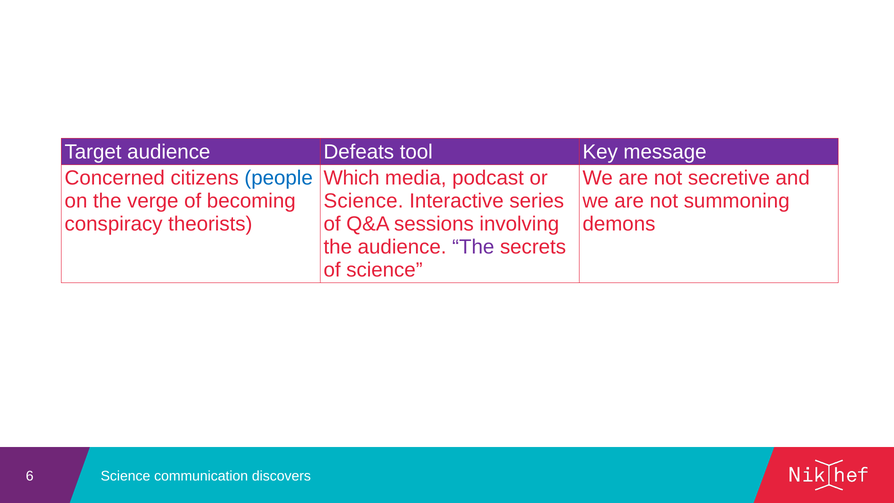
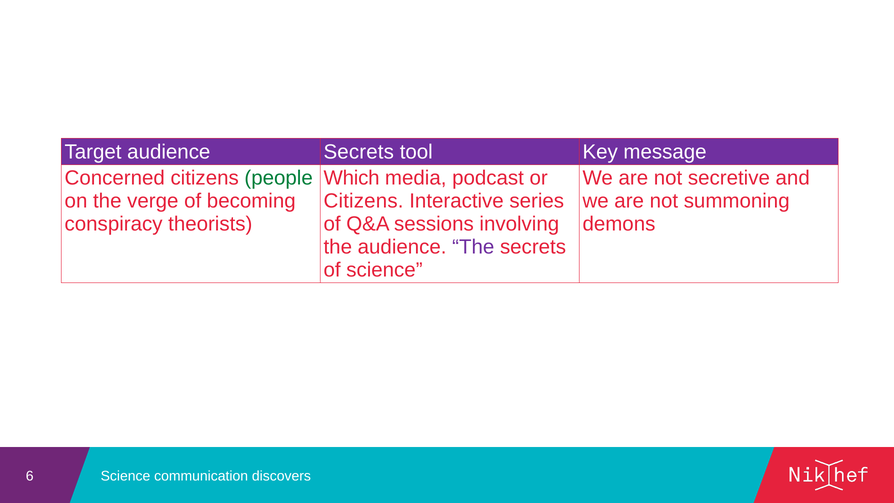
audience Defeats: Defeats -> Secrets (359, 152)
people colour: blue -> green (279, 178)
Science: Science -> Citizens (364, 201)
